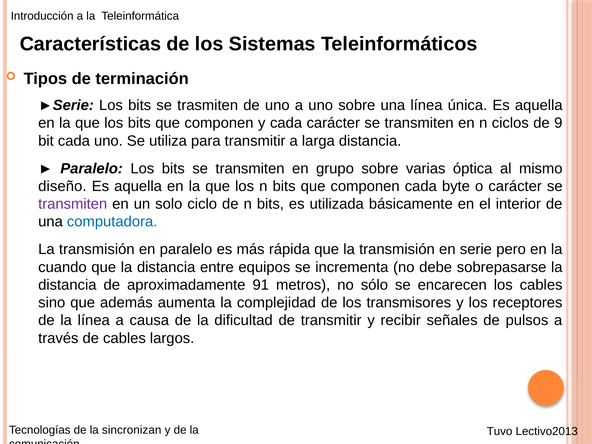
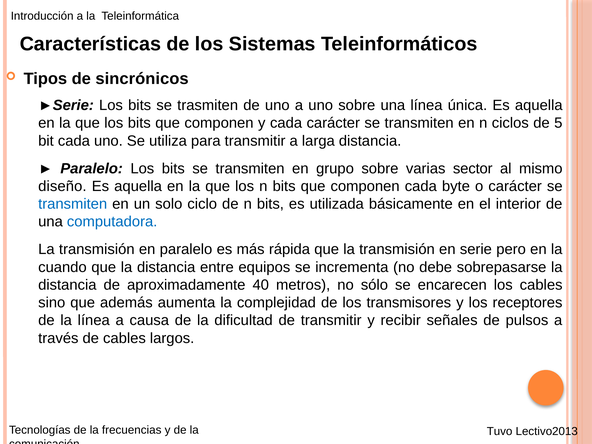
terminación: terminación -> sincrónicos (142, 79)
9: 9 -> 5 (558, 123)
óptica: óptica -> sector (473, 168)
transmiten colour: purple -> blue (73, 204)
91: 91 -> 40 (261, 285)
sincronizan: sincronizan -> frecuencias (132, 430)
